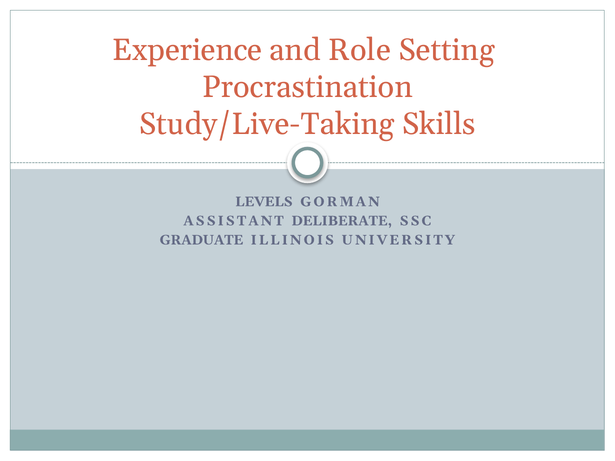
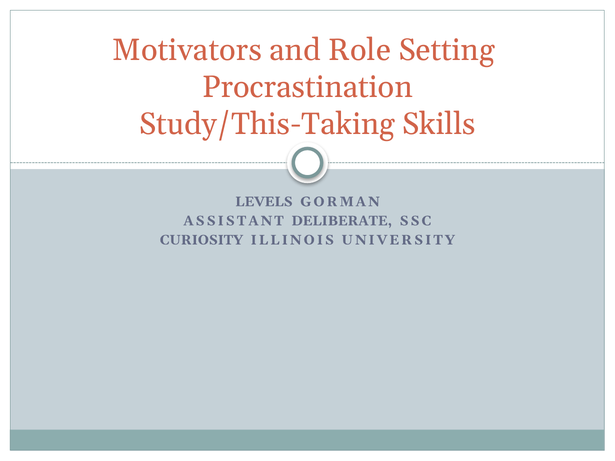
Experience: Experience -> Motivators (187, 50)
Study/Live-Taking: Study/Live-Taking -> Study/This-Taking (267, 124)
GRADUATE: GRADUATE -> CURIOSITY (201, 240)
